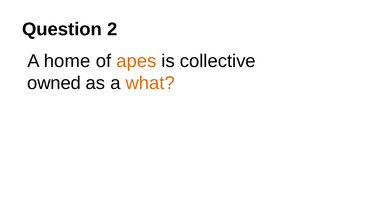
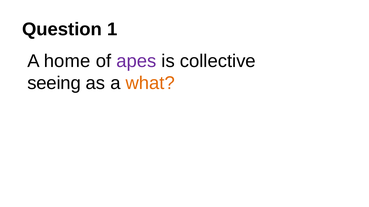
2: 2 -> 1 (112, 29)
apes colour: orange -> purple (136, 61)
owned: owned -> seeing (54, 83)
